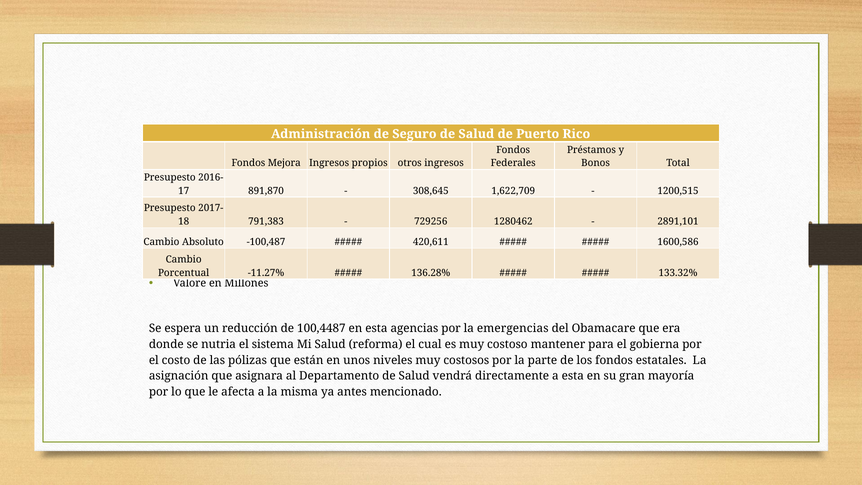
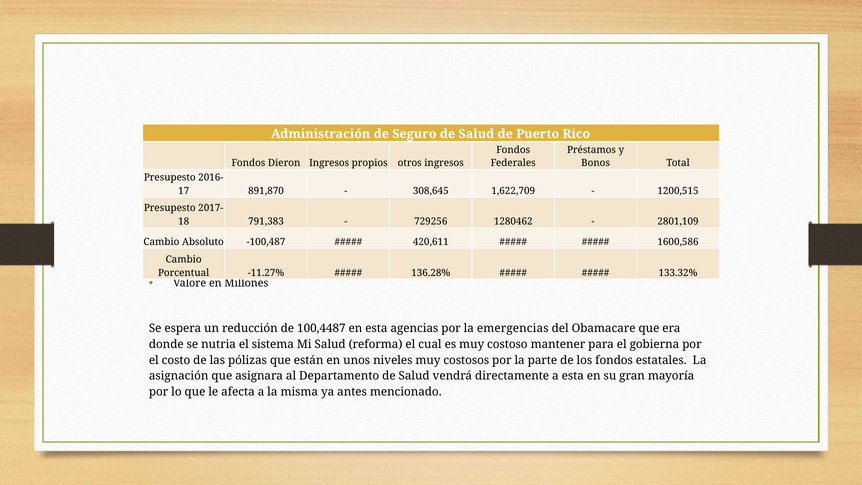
Mejora: Mejora -> Dieron (284, 163)
2891,101: 2891,101 -> 2801,109 (678, 221)
